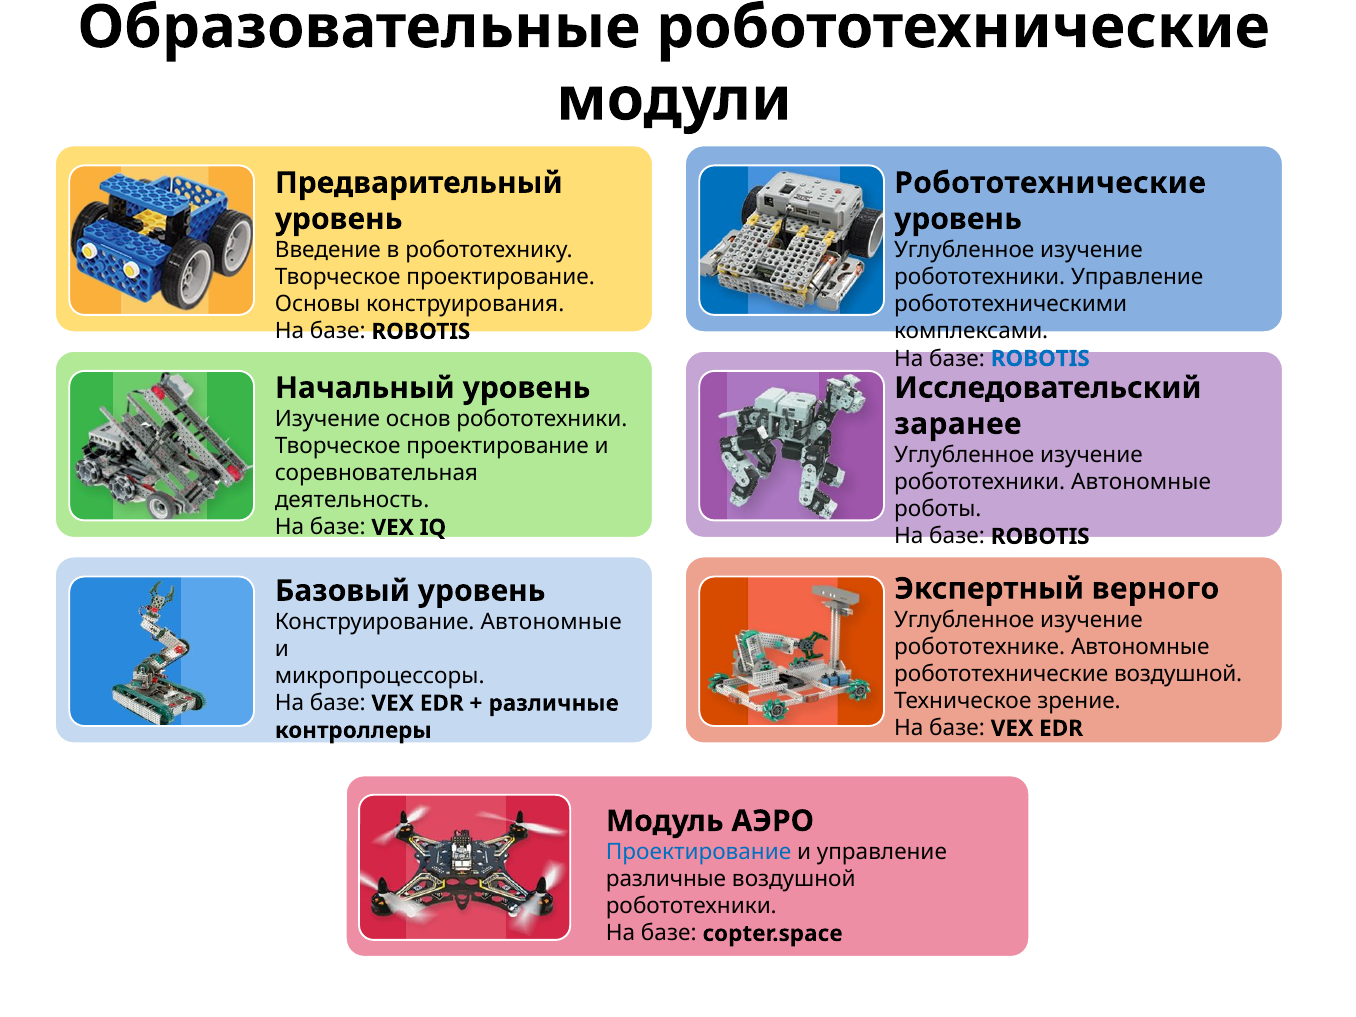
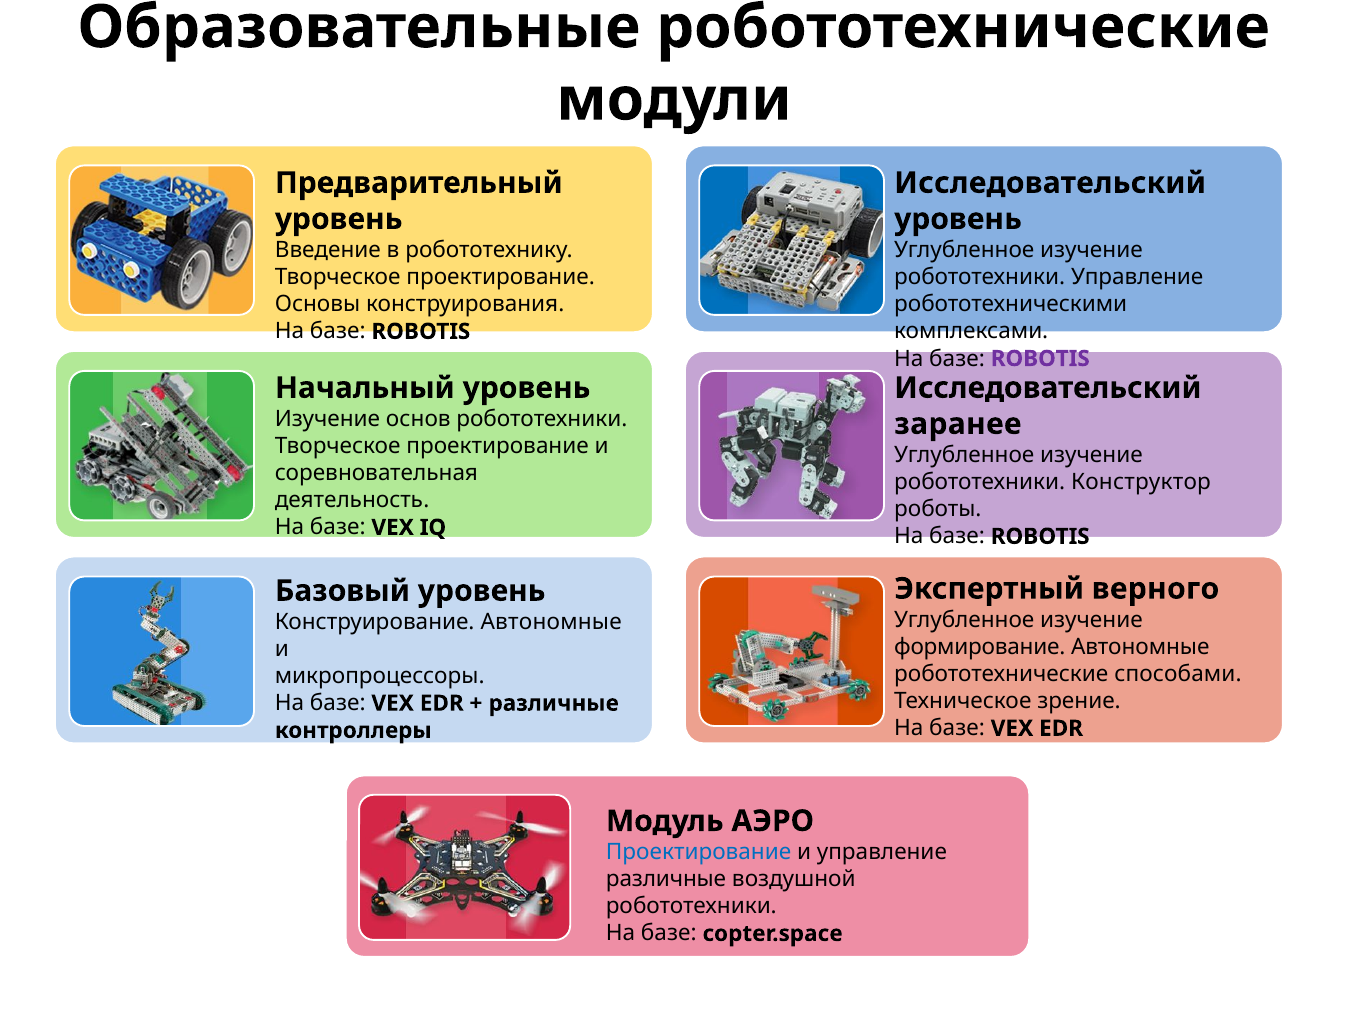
Робототехнические: Робототехнические -> Исследовательский (1050, 183)
ROBOTIS colour: blue -> purple (1040, 359)
робототехники Автономные: Автономные -> Конструктор (1141, 482)
робототехнике: робототехнике -> формирование (980, 647)
робототехнические воздушной: воздушной -> способами (1178, 674)
